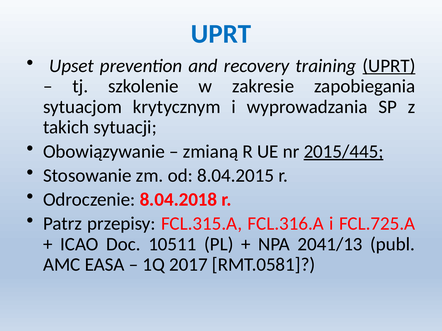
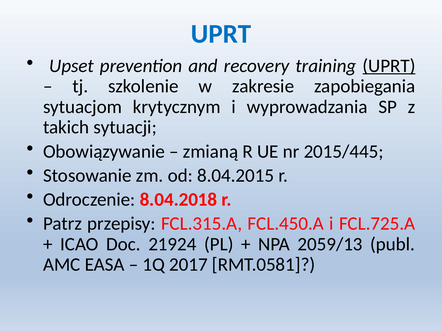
2015/445 underline: present -> none (344, 152)
FCL.316.A: FCL.316.A -> FCL.450.A (286, 224)
10511: 10511 -> 21924 (172, 245)
2041/13: 2041/13 -> 2059/13 (330, 245)
